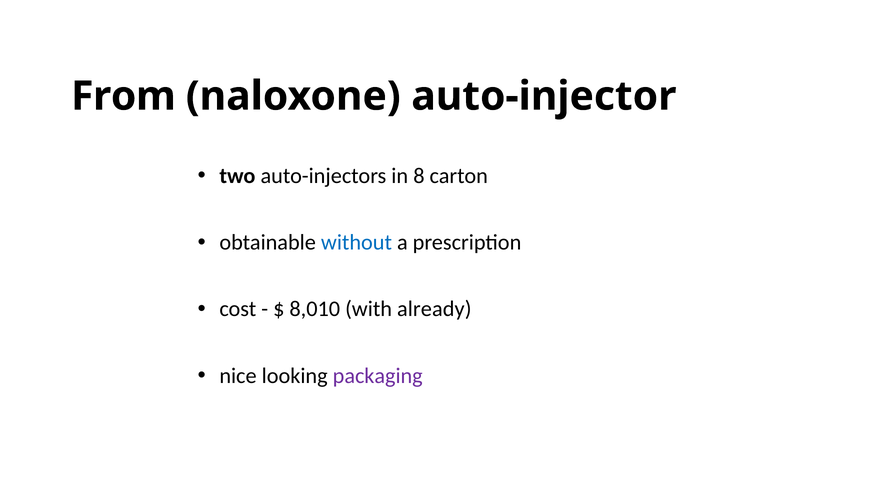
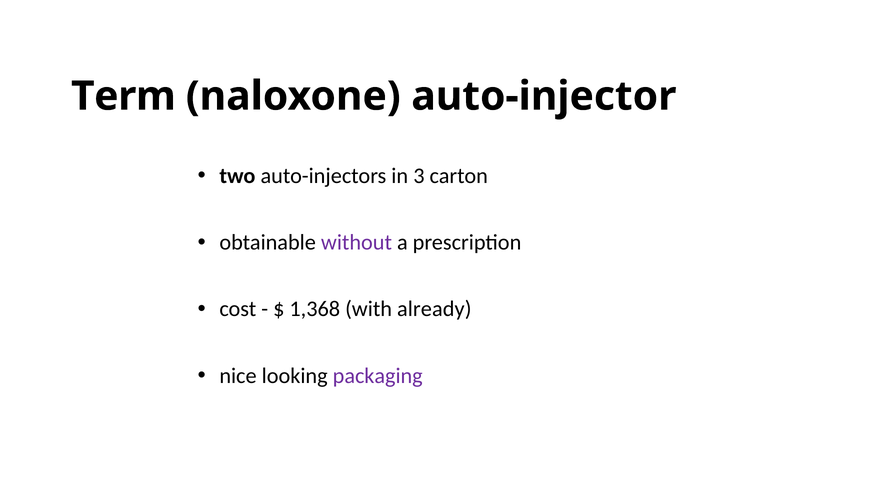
From: From -> Term (123, 96)
8: 8 -> 3 (419, 176)
without colour: blue -> purple (356, 243)
8,010: 8,010 -> 1,368 (315, 309)
